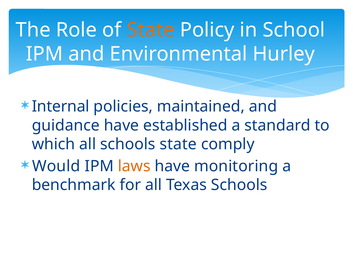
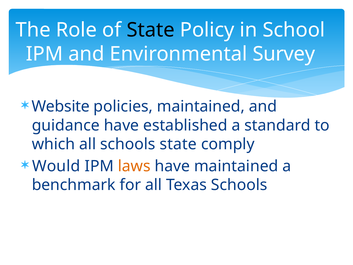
State colour: orange -> black (151, 30)
Hurley: Hurley -> Survey (284, 54)
Internal: Internal -> Website (61, 106)
have monitoring: monitoring -> maintained (236, 166)
